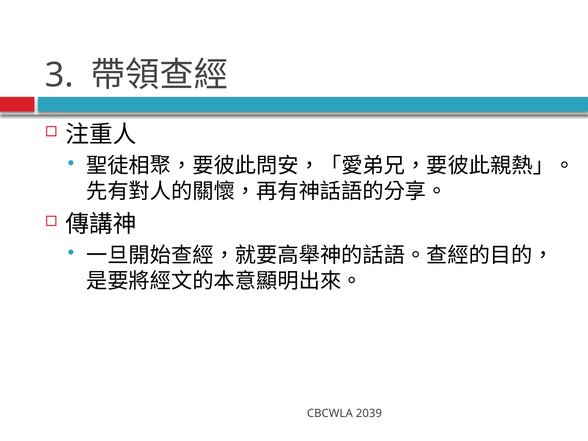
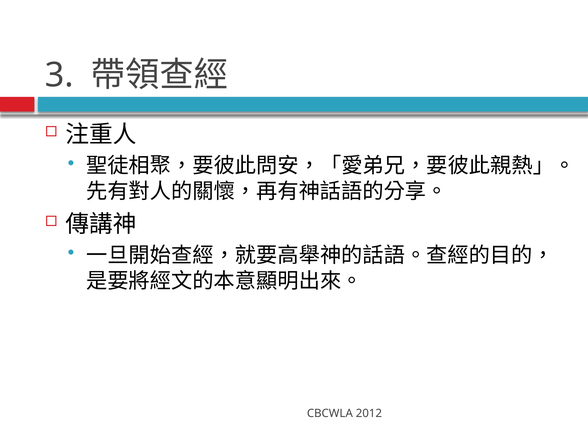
2039: 2039 -> 2012 (369, 413)
